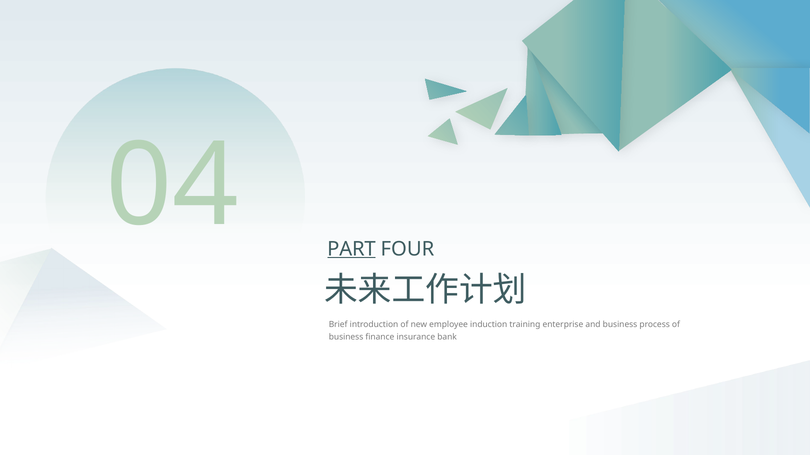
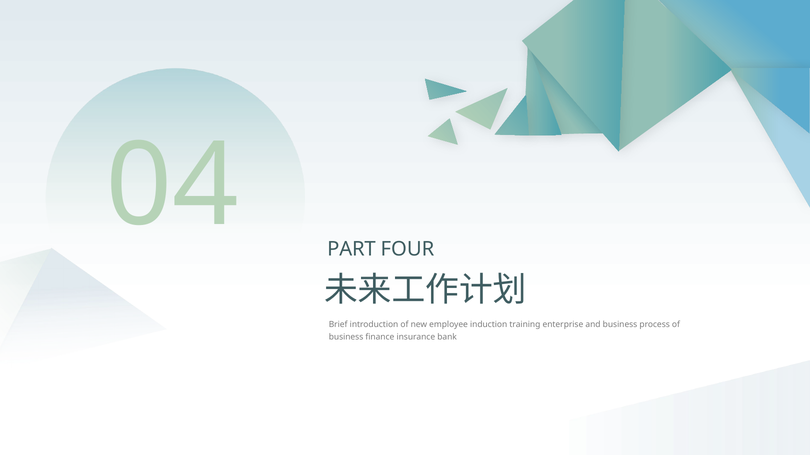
PART underline: present -> none (351, 249)
